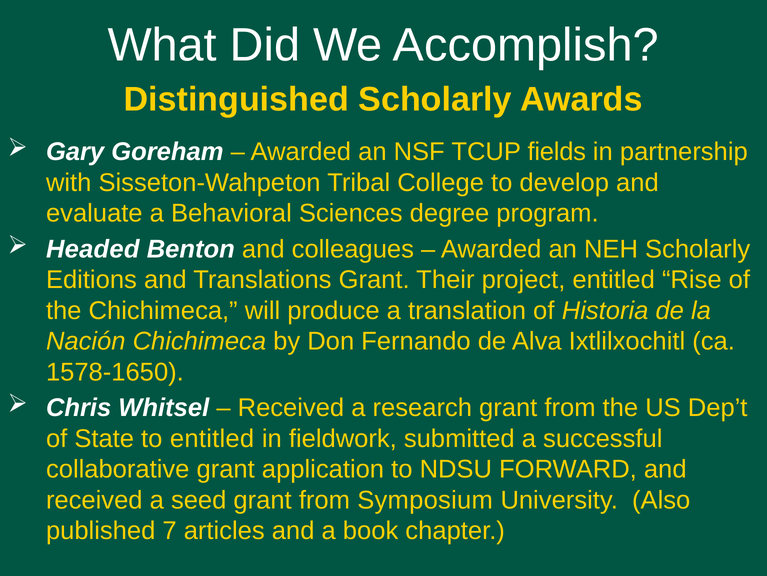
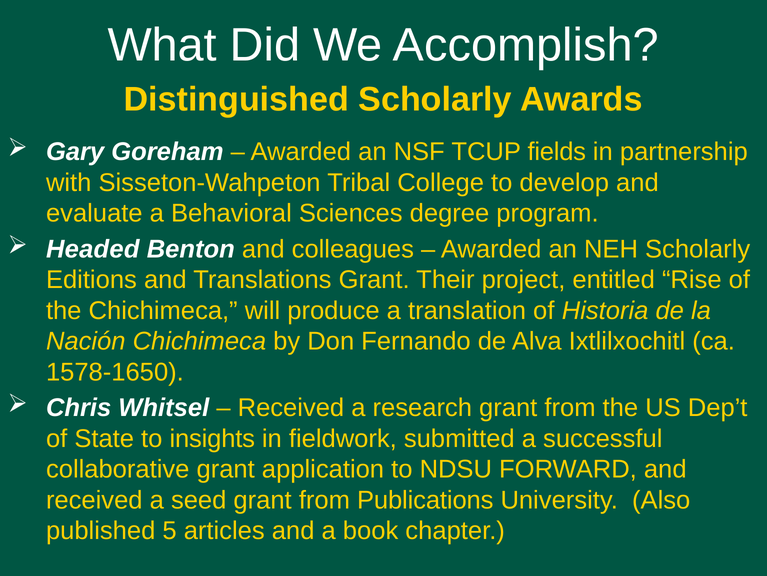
to entitled: entitled -> insights (212, 438)
Symposium: Symposium -> Publications (425, 500)
7: 7 -> 5 (170, 530)
